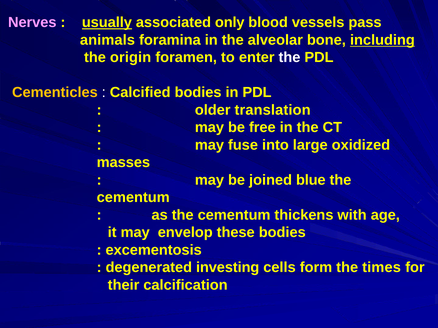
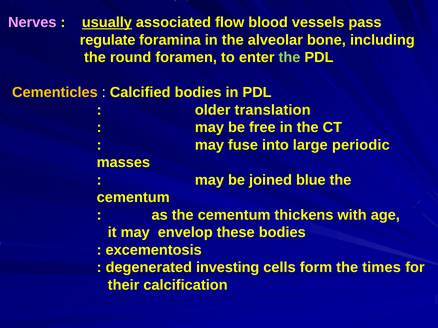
only: only -> flow (230, 23)
animals: animals -> regulate (108, 40)
including underline: present -> none (382, 40)
origin: origin -> round (131, 58)
the colour: white -> light green (289, 58)
oxidized: oxidized -> periodic (361, 145)
